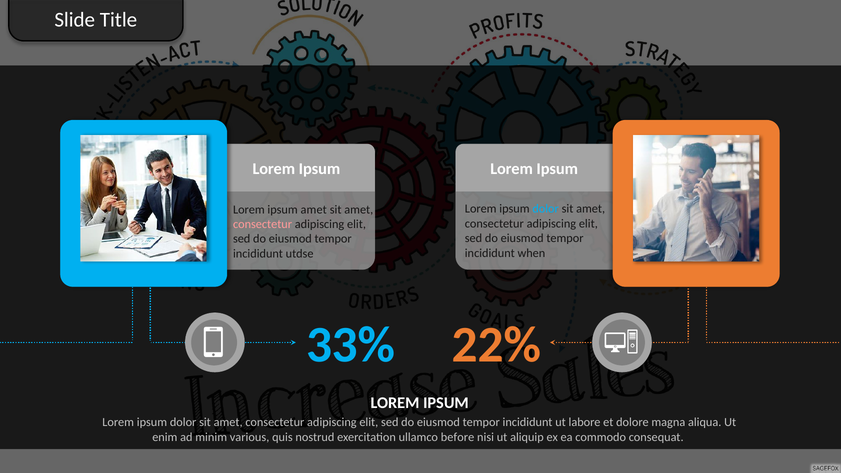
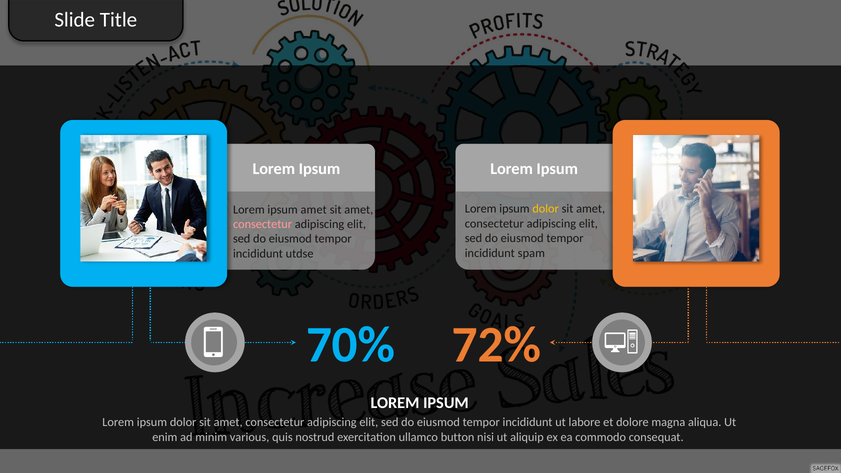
dolor colour: light blue -> yellow (546, 209)
when: when -> spam (531, 253)
33%: 33% -> 70% (351, 345)
22%: 22% -> 72% (497, 345)
before: before -> button (458, 437)
